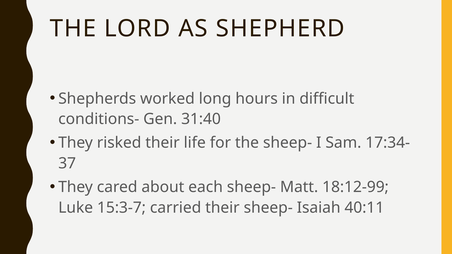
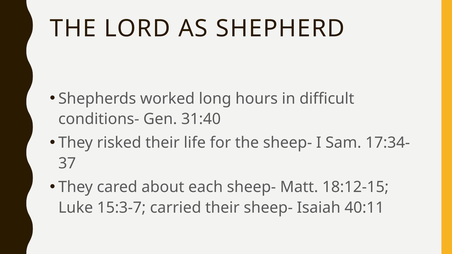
18:12-99: 18:12-99 -> 18:12-15 (356, 187)
